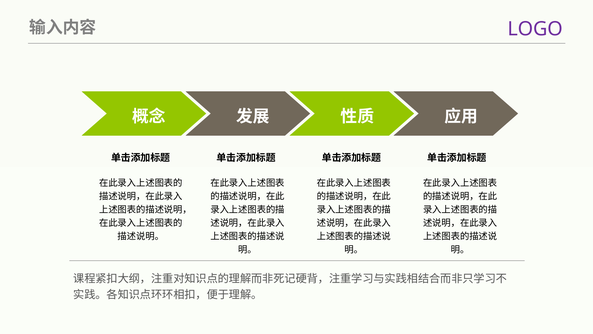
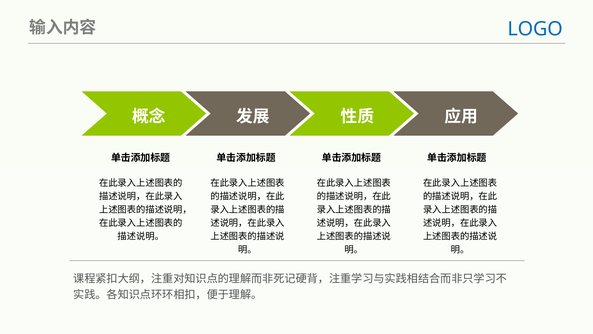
LOGO colour: purple -> blue (535, 29)
